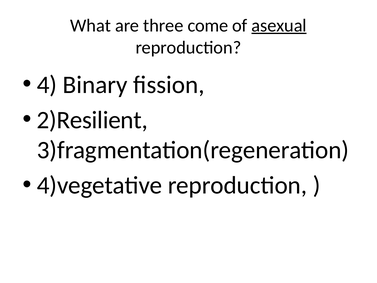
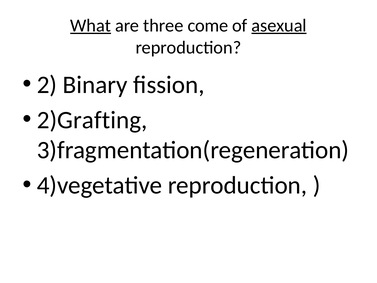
What underline: none -> present (91, 25)
4: 4 -> 2 (47, 85)
2)Resilient: 2)Resilient -> 2)Grafting (92, 120)
